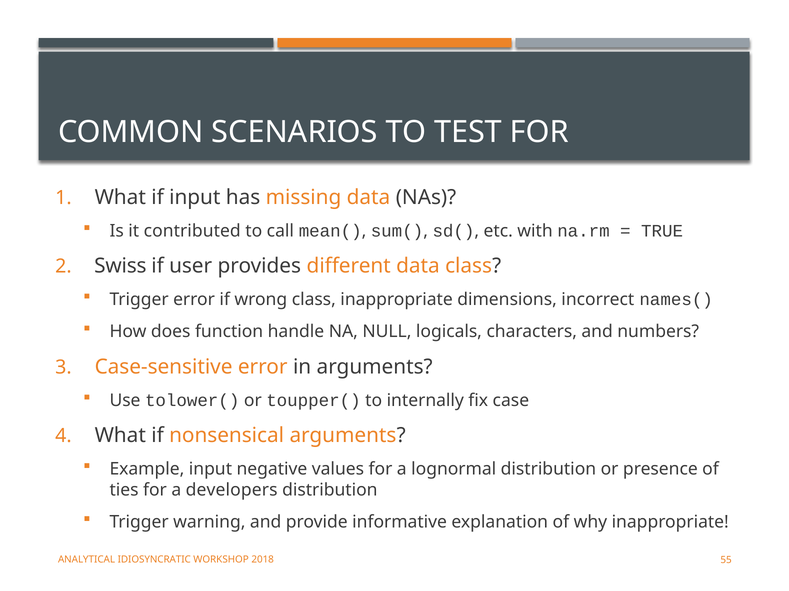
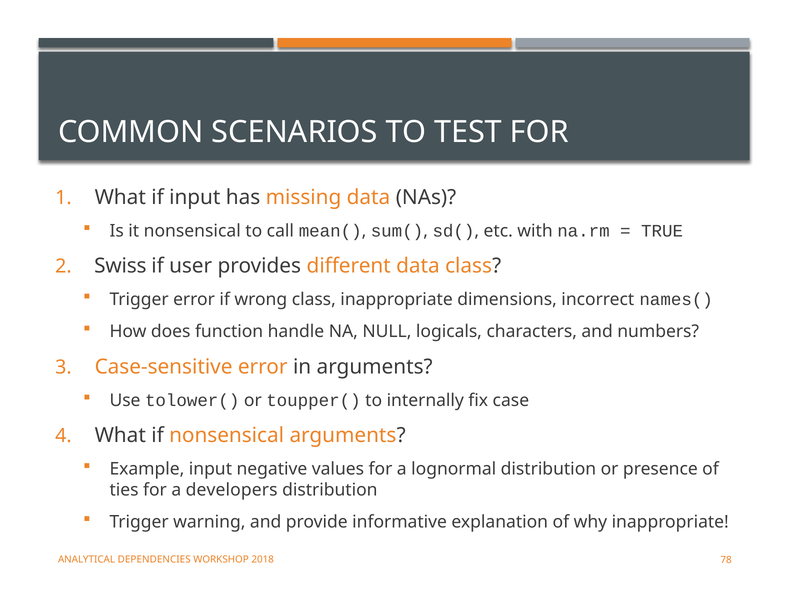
it contributed: contributed -> nonsensical (192, 231)
IDIOSYNCRATIC: IDIOSYNCRATIC -> DEPENDENCIES (154, 560)
55: 55 -> 78 (726, 561)
